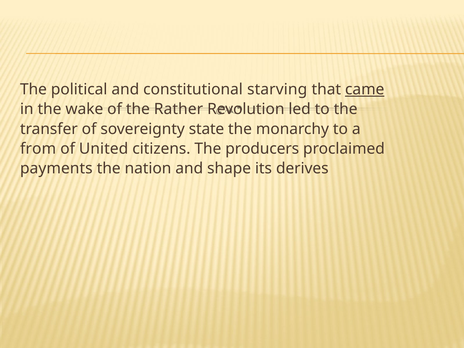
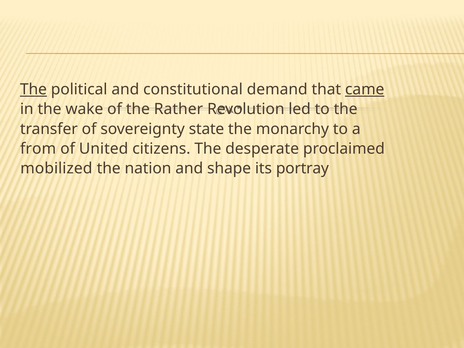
The underline: none -> present (33, 89)
starving: starving -> demand (277, 89)
producers: producers -> desperate (262, 149)
payments: payments -> mobilized (56, 169)
derives: derives -> portray (302, 169)
